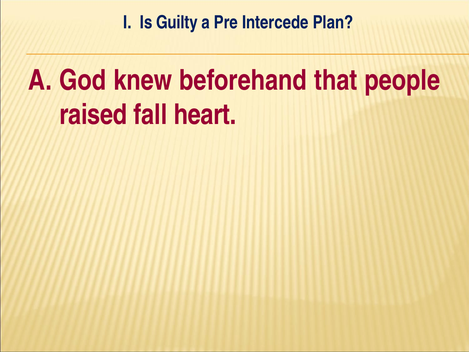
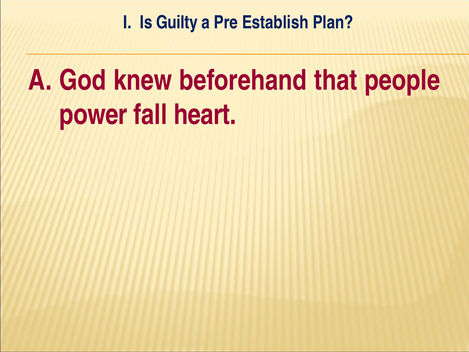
Intercede: Intercede -> Establish (275, 22)
raised: raised -> power (93, 115)
